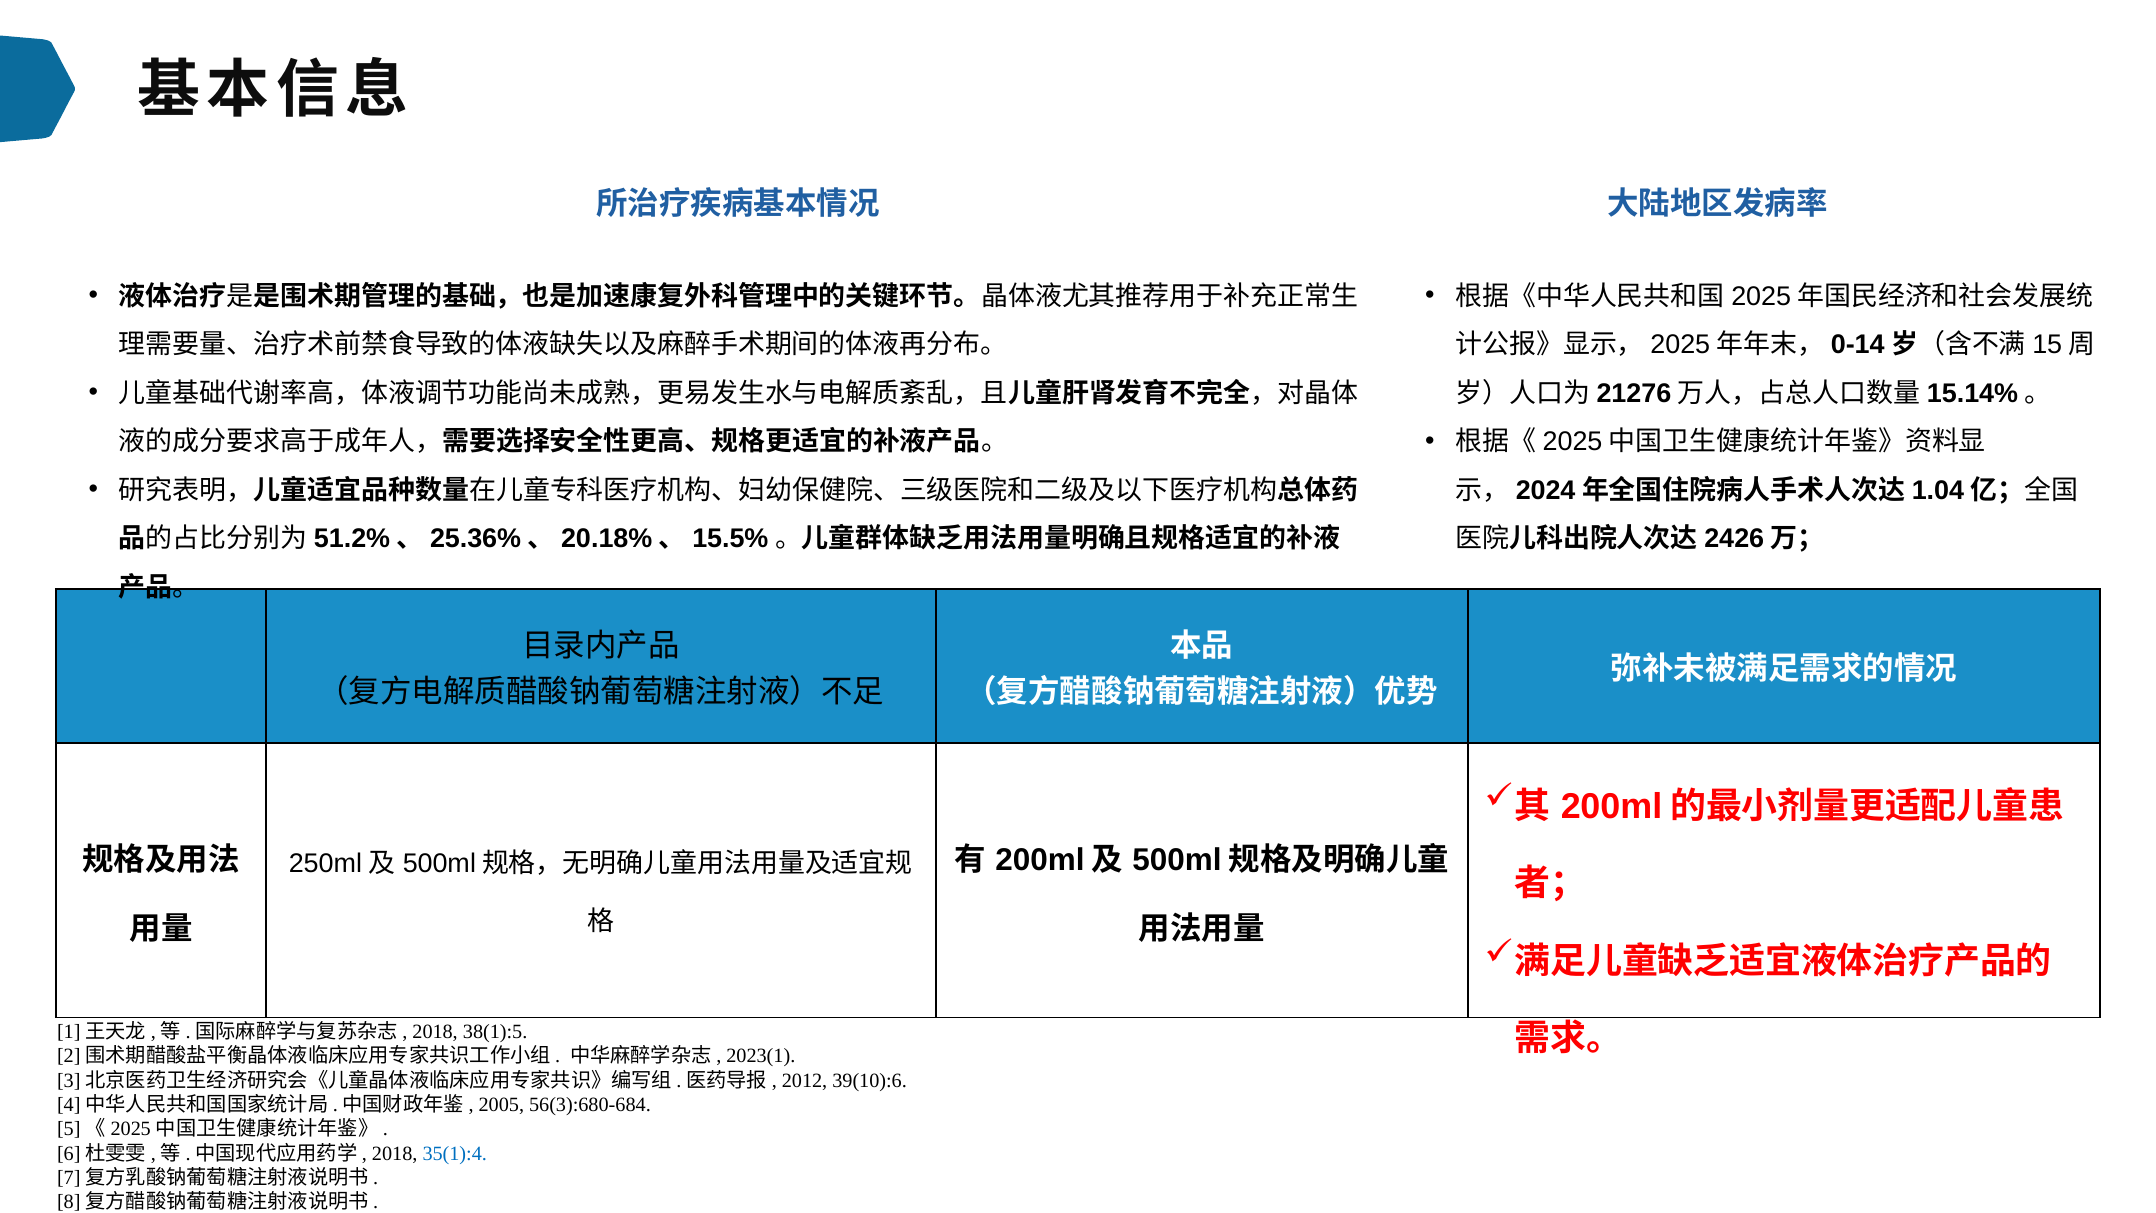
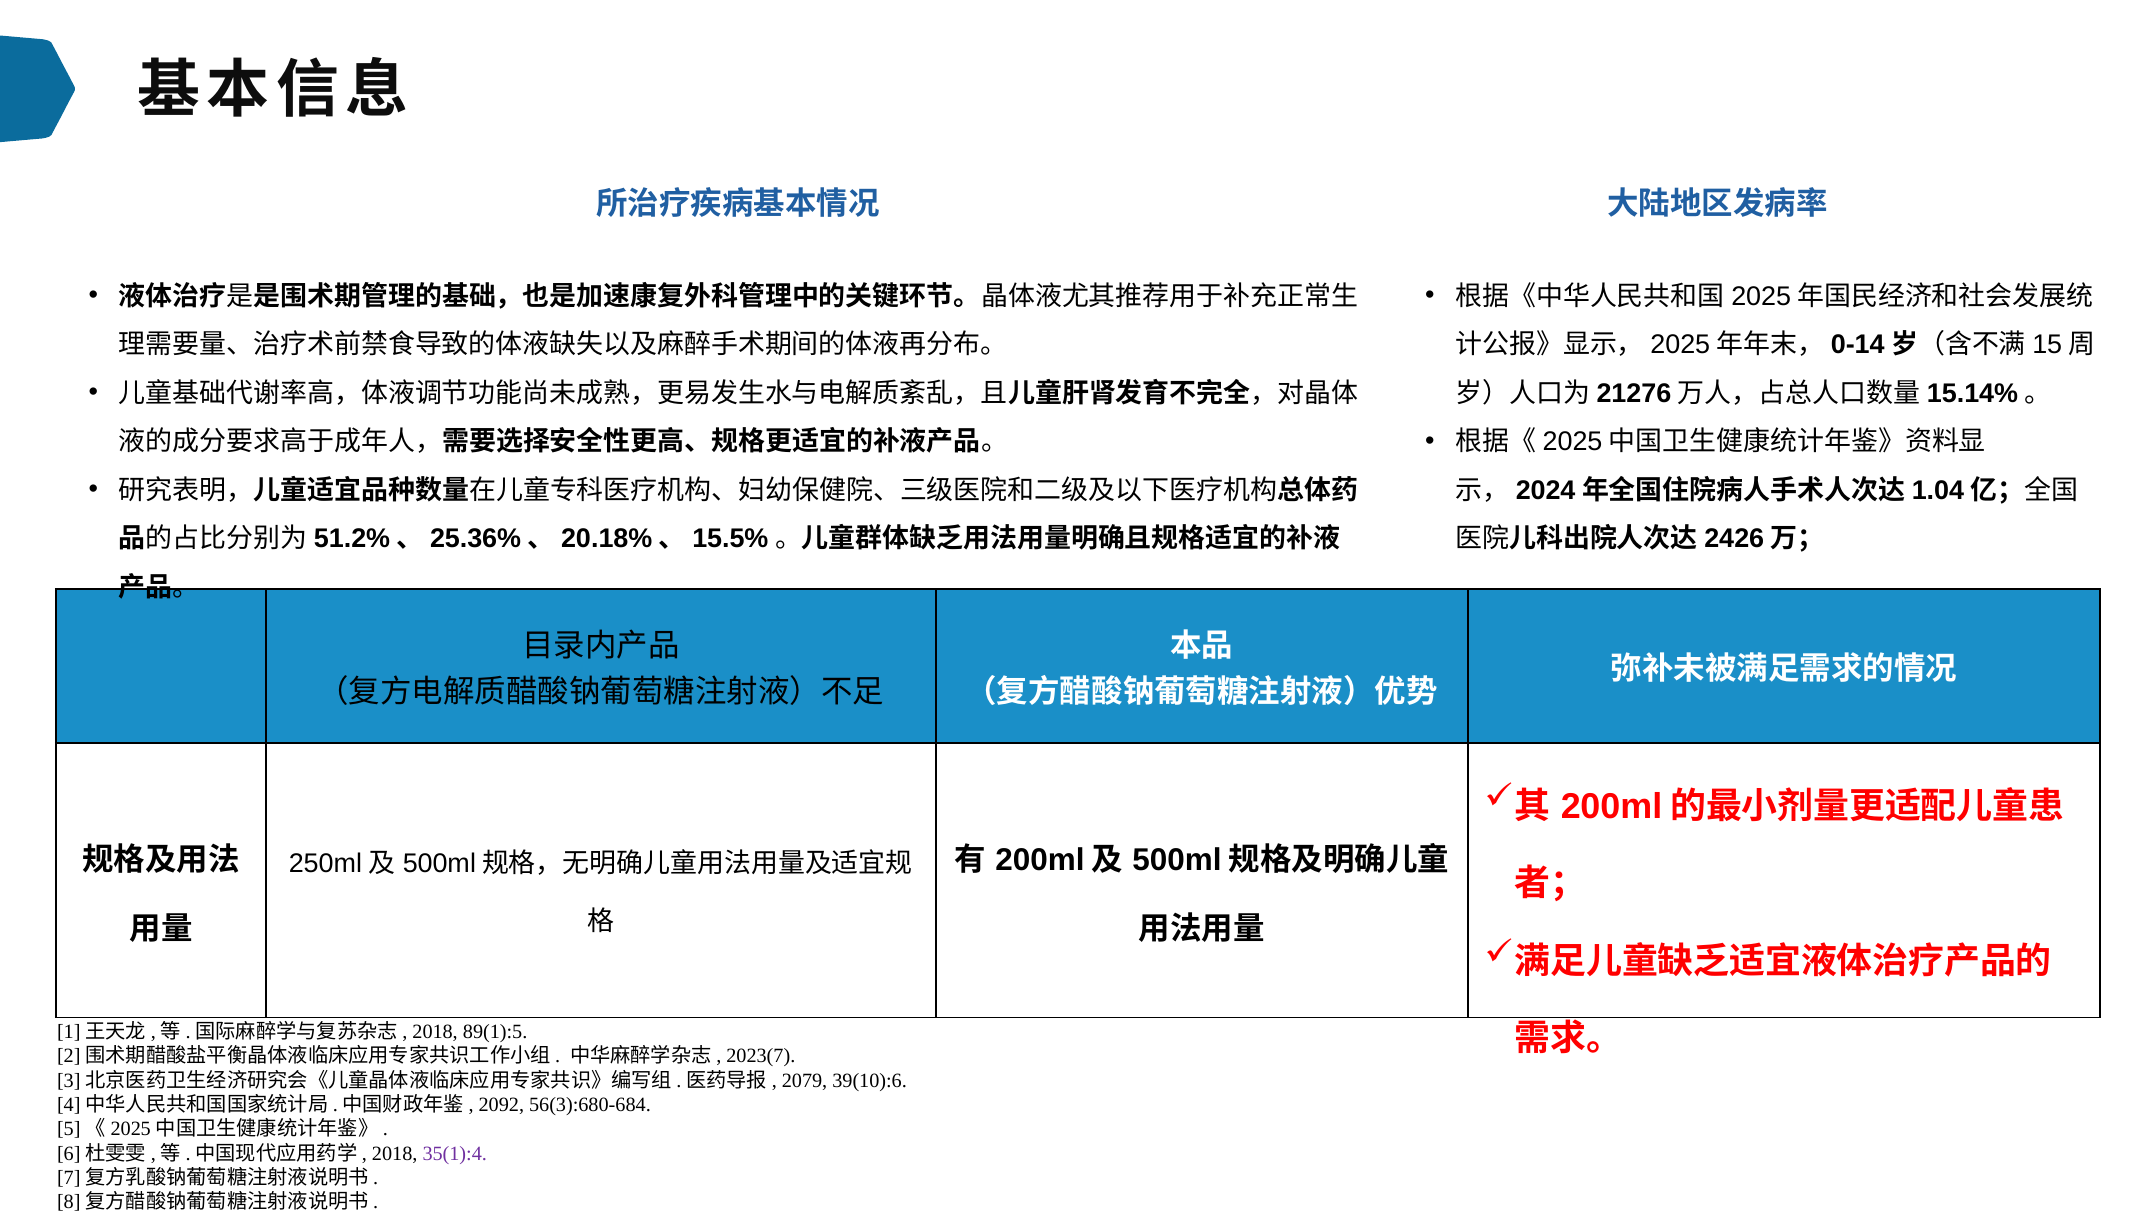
38(1):5: 38(1):5 -> 89(1):5 (495, 1032)
2023(1: 2023(1 -> 2023(7 (761, 1056)
2012: 2012 -> 2079 (805, 1080)
2005: 2005 -> 2092 (501, 1105)
35(1):4 colour: blue -> purple (455, 1153)
